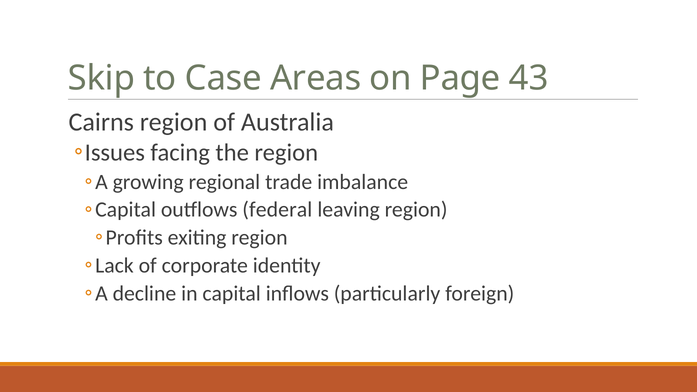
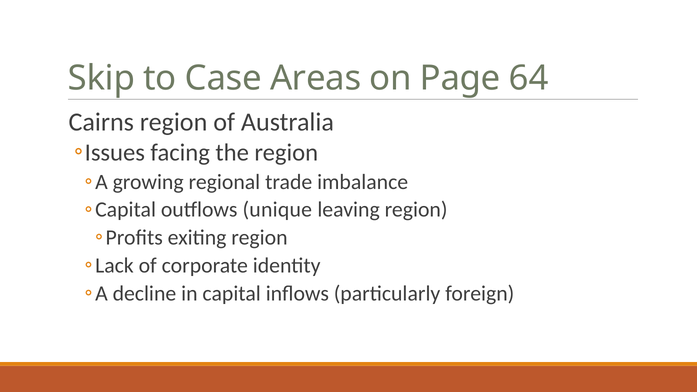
43: 43 -> 64 (529, 78)
federal: federal -> unique (277, 210)
